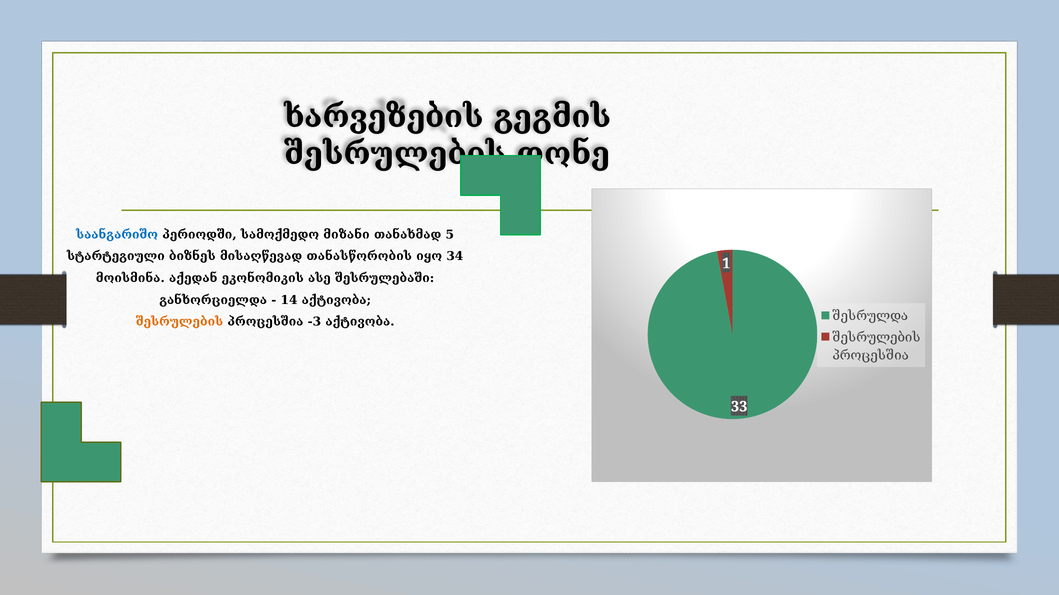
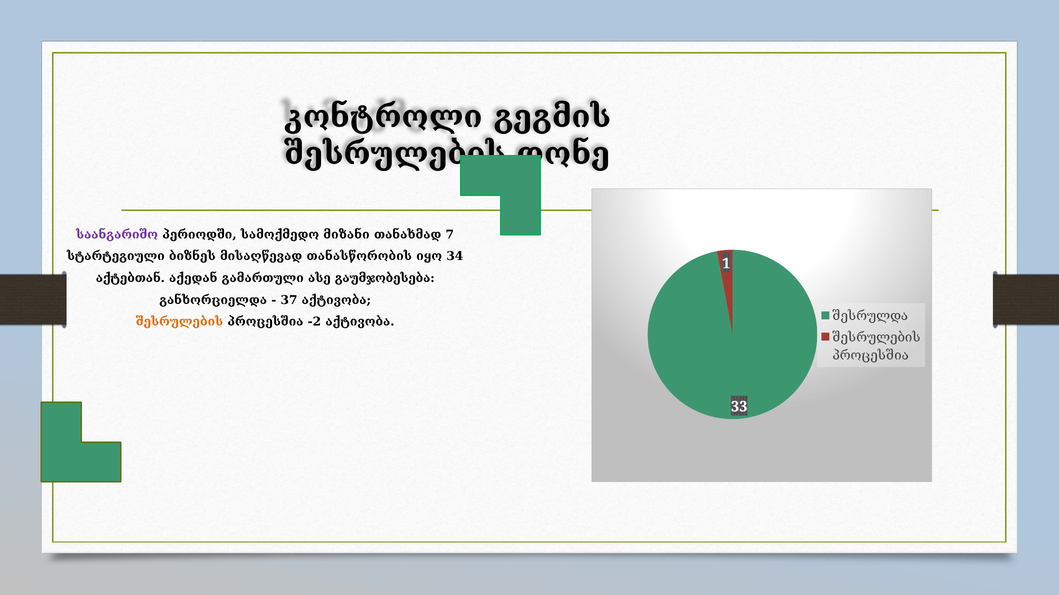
ხარვეზების: ხარვეზების -> კონტროლი (384, 117)
საანგარიშო colour: blue -> purple (117, 235)
5: 5 -> 7 (450, 235)
მოისმინა: მოისმინა -> აქტებთან (130, 279)
ეკონომიკის: ეკონომიკის -> გამართული (263, 279)
შესრულებაში: შესრულებაში -> გაუმჯობესება (385, 279)
14: 14 -> 37 (289, 300)
-3: -3 -> -2 (314, 322)
